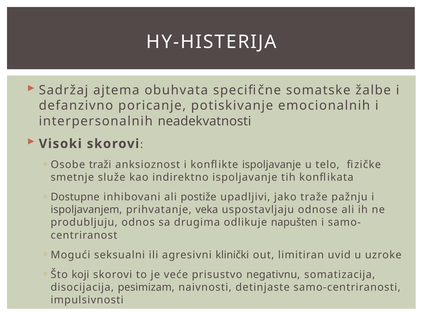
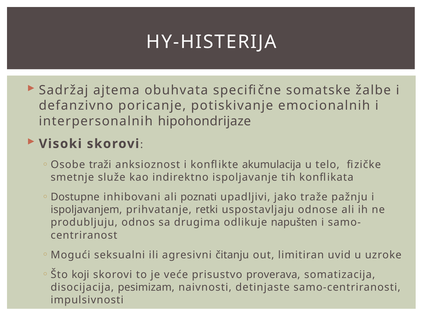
neadekvatnosti: neadekvatnosti -> hipohondrijaze (204, 121)
konflikte ispoljavanje: ispoljavanje -> akumulacija (272, 165)
postiže: postiže -> poznati (199, 197)
veka: veka -> retki (207, 210)
klinički: klinički -> čitanju (232, 255)
negativnu: negativnu -> proverava (273, 275)
